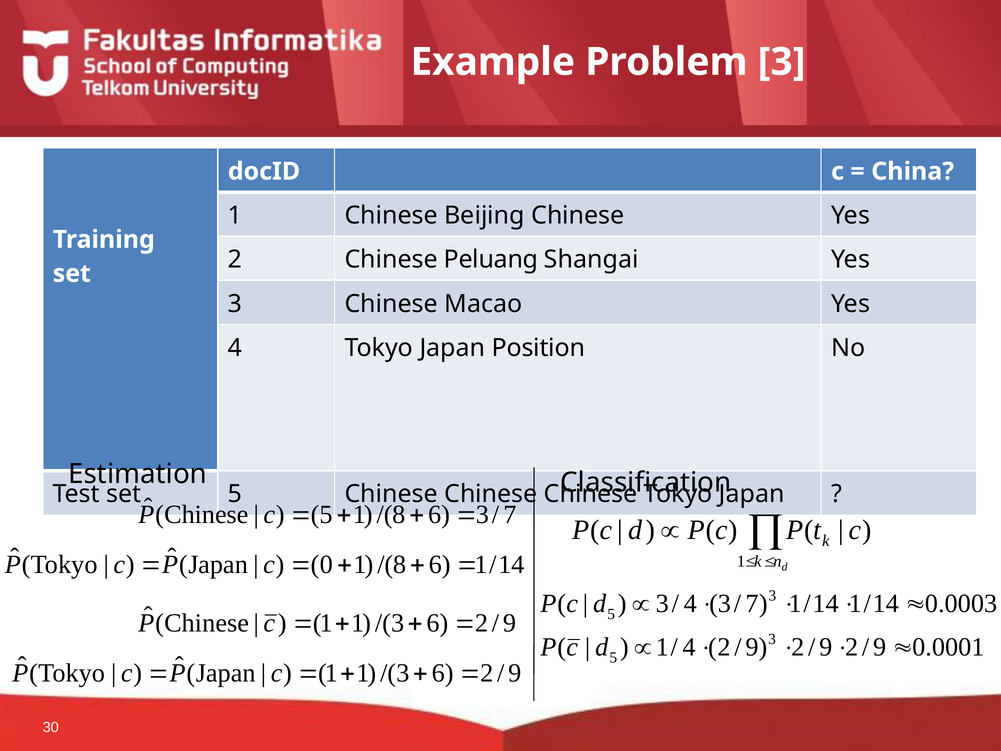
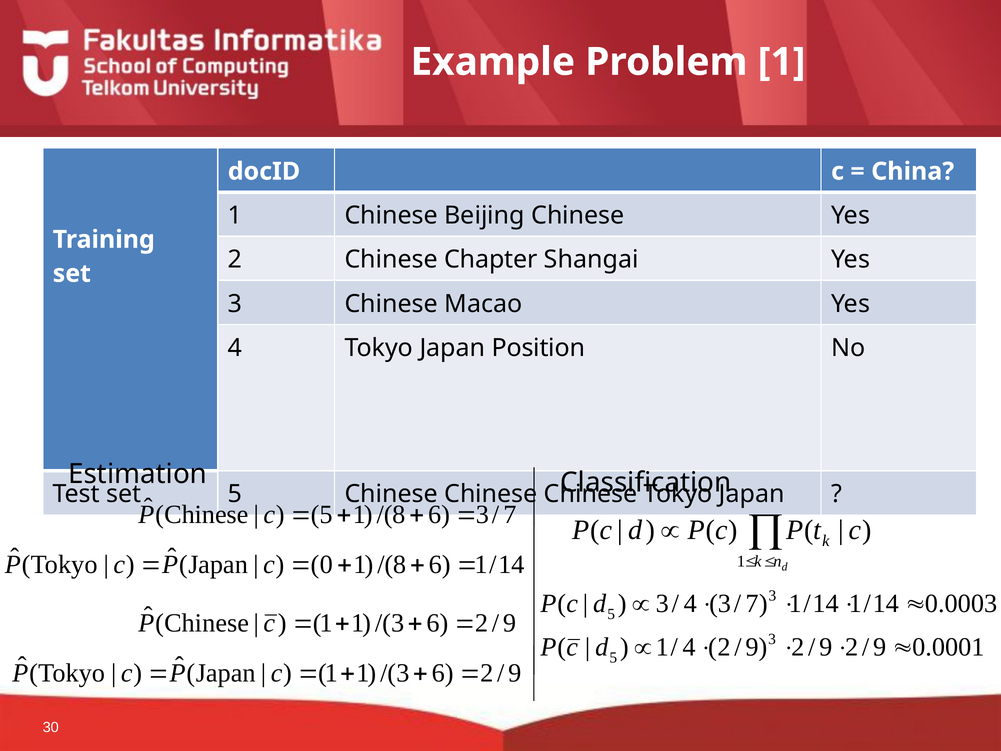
Problem 3: 3 -> 1 (782, 62)
Peluang: Peluang -> Chapter (491, 260)
